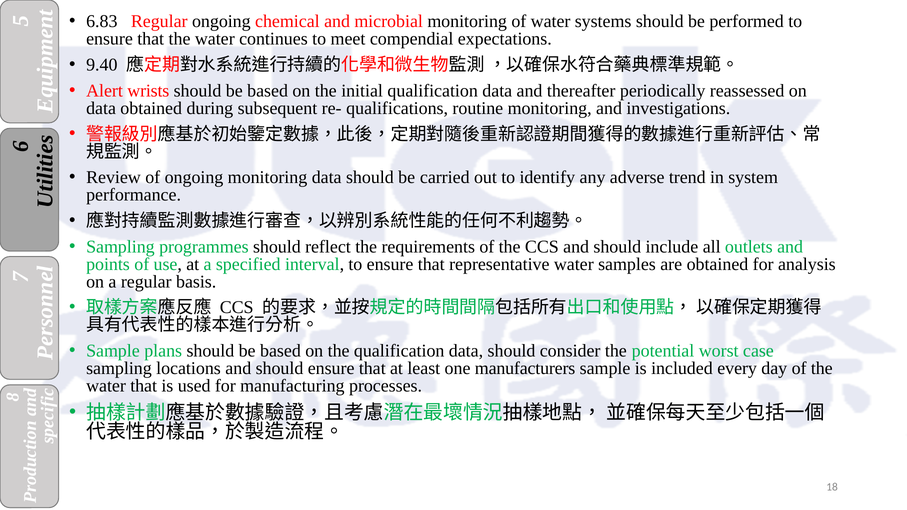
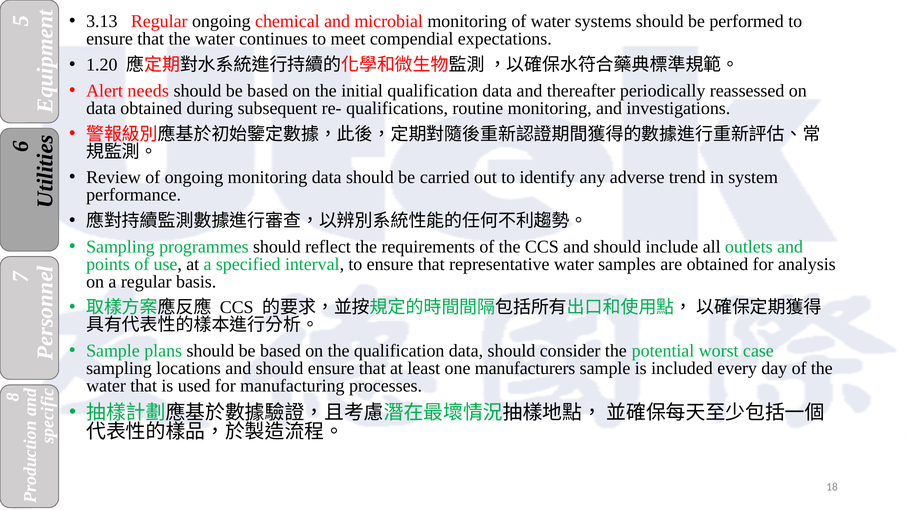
6.83: 6.83 -> 3.13 (102, 22)
9.40: 9.40 -> 1.20 (102, 65)
wrists: wrists -> needs (148, 91)
